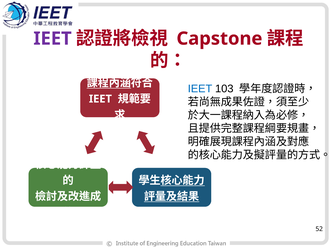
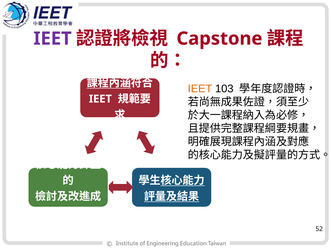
IEET colour: blue -> orange (200, 89)
